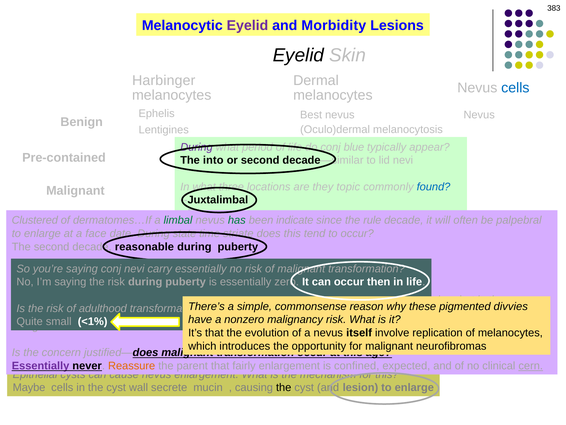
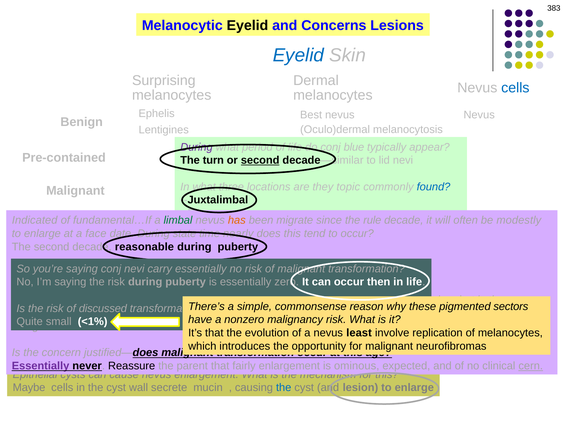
Eyelid colour: purple -> black (247, 25)
Morbidity: Morbidity -> Concerns (334, 25)
Eyelid colour: black -> blue (298, 55)
Harbinger: Harbinger -> Surprising (164, 80)
into: into -> turn (213, 160)
second underline: none -> present (260, 160)
Clustered: Clustered -> Indicated (35, 220)
dermatomes…If: dermatomes…If -> fundamental…If (112, 220)
has colour: green -> orange (237, 220)
indicate: indicate -> migrate (295, 220)
palpebral: palpebral -> modestly (519, 220)
striate: striate -> nearly (238, 233)
divvies: divvies -> sectors (511, 306)
adulthood: adulthood -> discussed (103, 308)
itself: itself -> least (359, 332)
Reassure colour: orange -> black (132, 365)
confined: confined -> ominous (357, 365)
the colour: black -> blue (284, 387)
